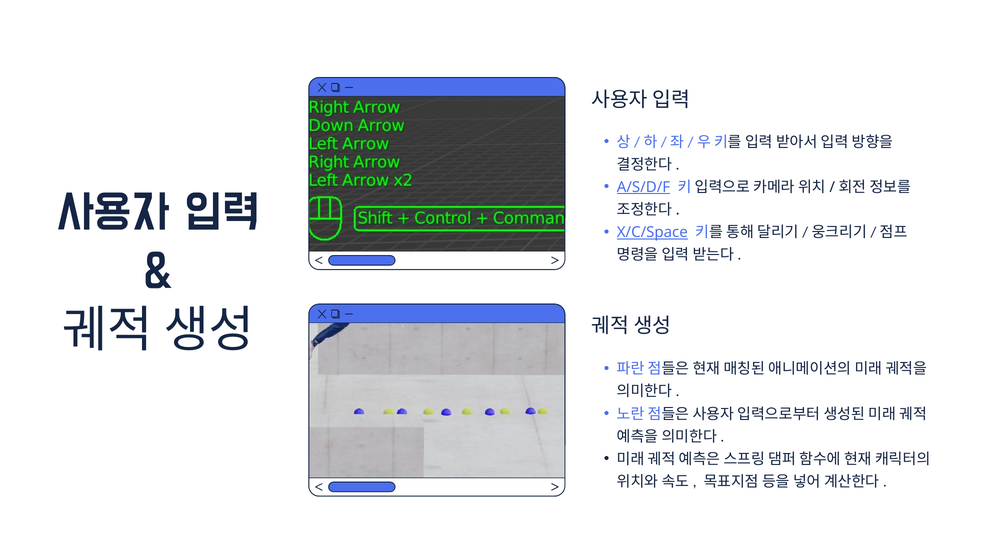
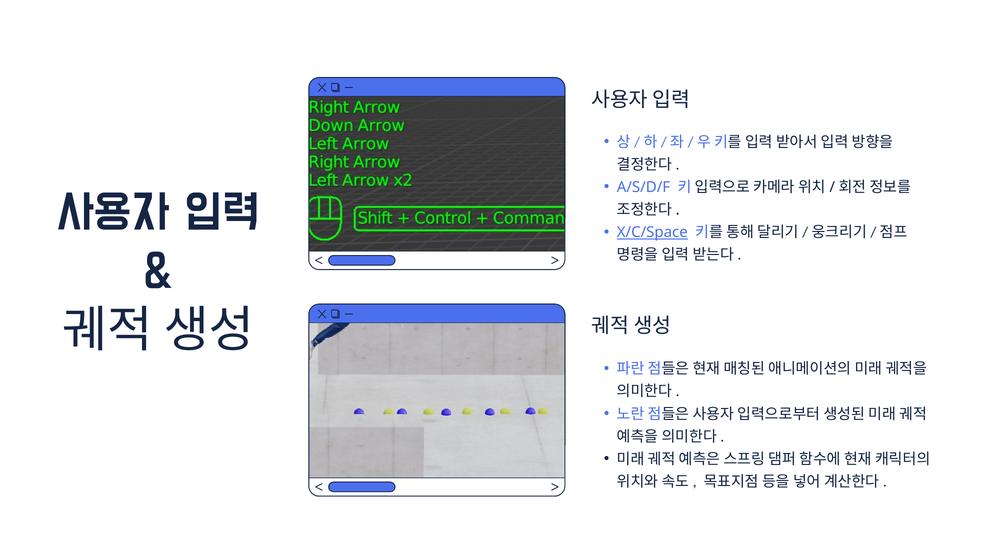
A/S/D/F underline: present -> none (643, 187)
